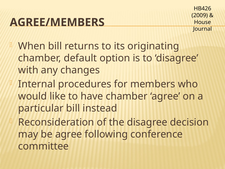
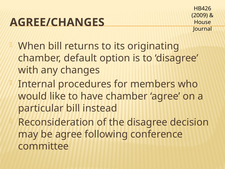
AGREE/MEMBERS: AGREE/MEMBERS -> AGREE/CHANGES (57, 22)
